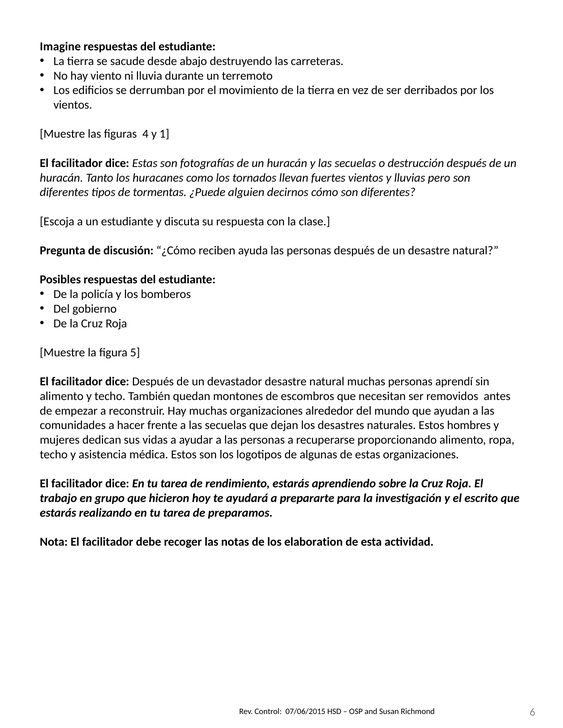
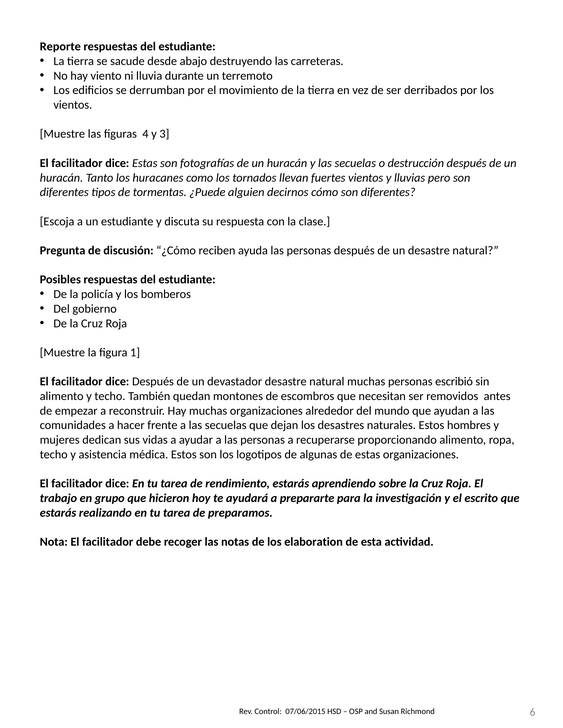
Imagine: Imagine -> Reporte (60, 47)
1: 1 -> 3 (164, 134)
5: 5 -> 1 (135, 353)
aprendí: aprendí -> escribió (454, 382)
